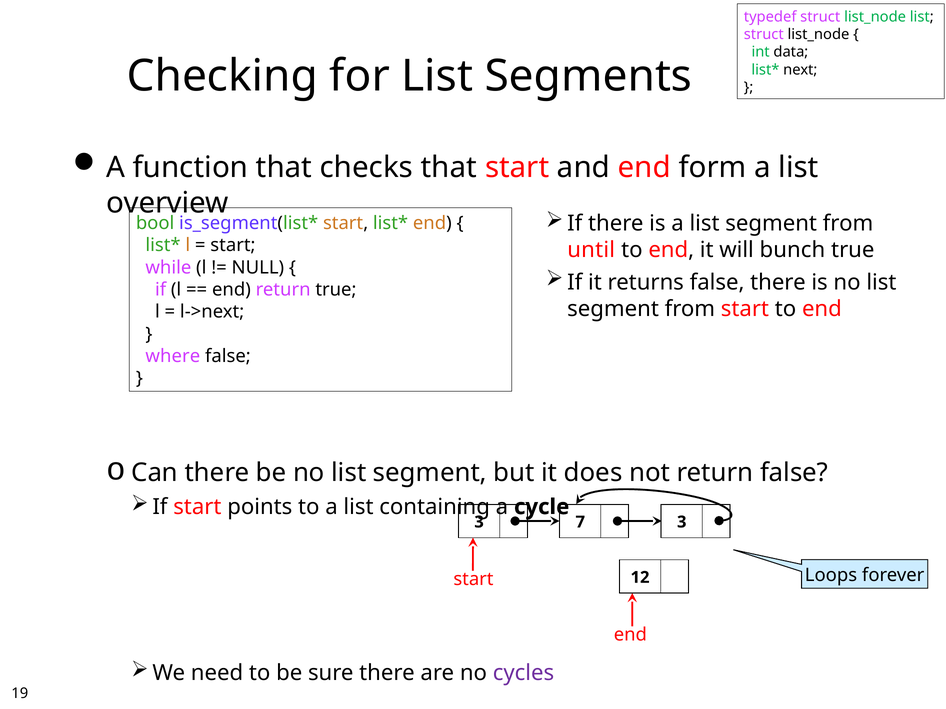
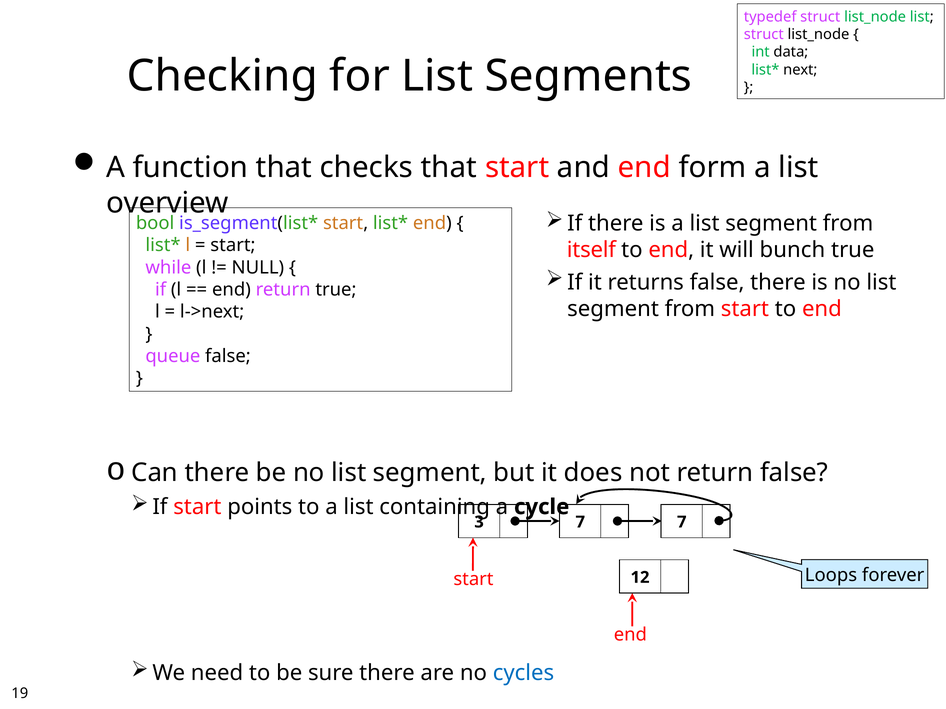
until: until -> itself (591, 250)
where: where -> queue (173, 356)
7 3: 3 -> 7 (682, 522)
cycles colour: purple -> blue (524, 673)
